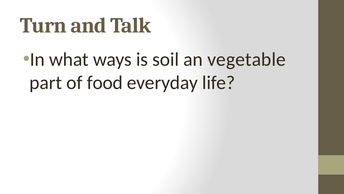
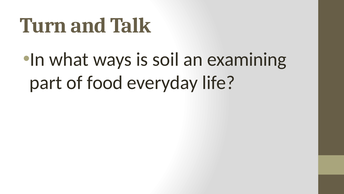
vegetable: vegetable -> examining (247, 59)
